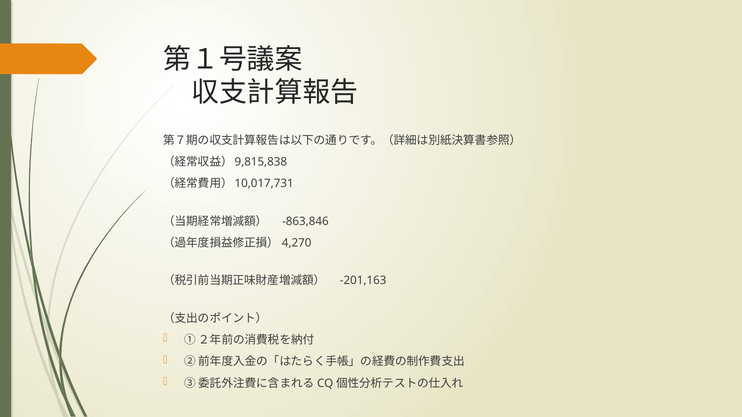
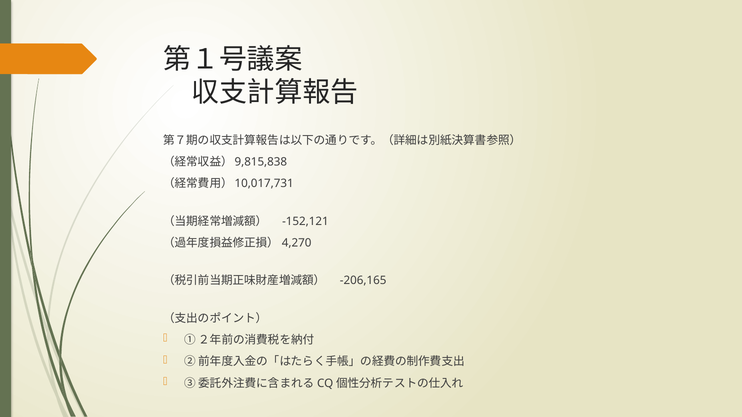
-863,846: -863,846 -> -152,121 (305, 221)
-201,163: -201,163 -> -206,165 (363, 281)
